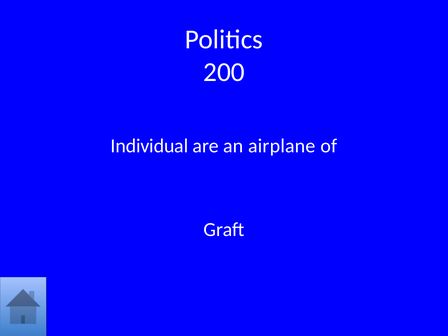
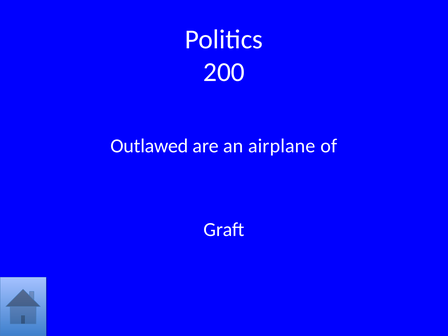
Individual: Individual -> Outlawed (149, 146)
